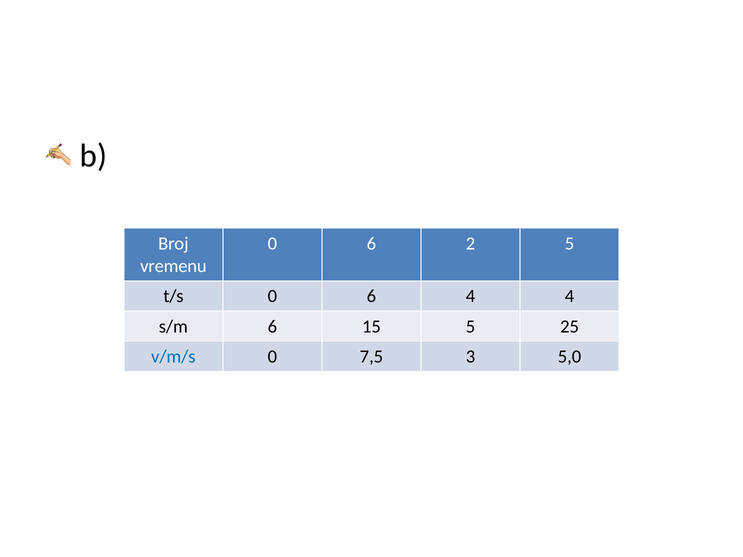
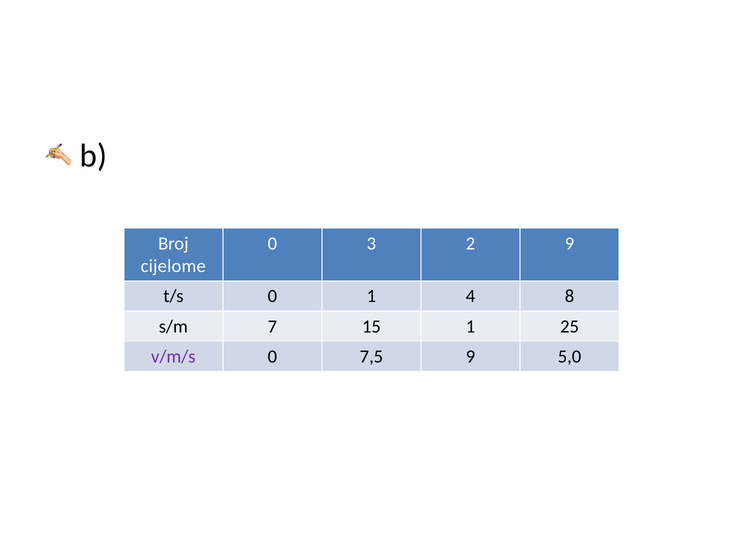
6: 6 -> 3 (371, 244)
2 5: 5 -> 9 (570, 244)
vremenu: vremenu -> cijelome (173, 266)
t/s 0 6: 6 -> 1 (371, 296)
4 4: 4 -> 8 (570, 296)
s/m 6: 6 -> 7 (272, 327)
15 5: 5 -> 1 (470, 327)
v/m/s colour: blue -> purple (173, 357)
7,5 3: 3 -> 9 (470, 357)
